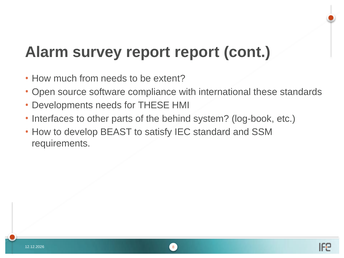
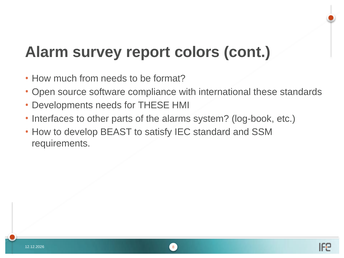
report report: report -> colors (197, 52)
extent: extent -> format (169, 79)
behind: behind -> alarms (176, 119)
